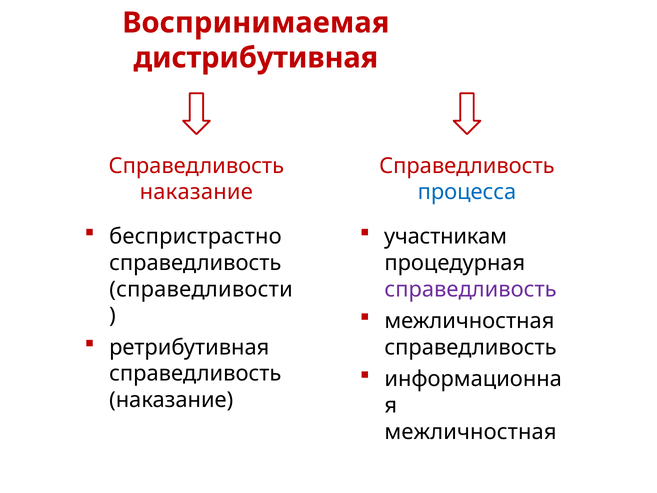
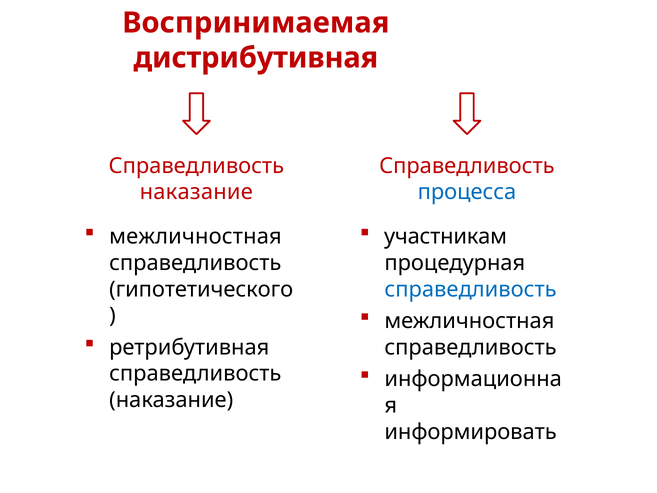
беспристрастно: беспристрастно -> межличностная (195, 237)
справедливости: справедливости -> гипотетического (201, 289)
справедливость colour: purple -> blue (471, 289)
межличностная: межличностная -> информировать (471, 432)
